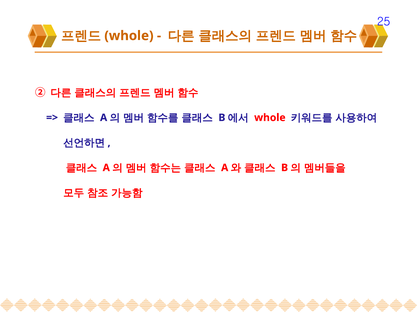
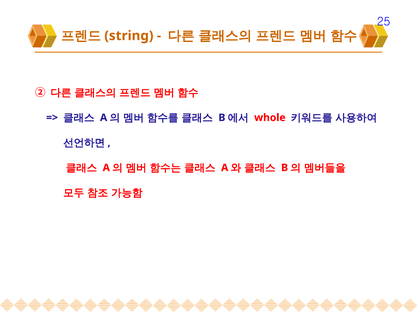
whole: whole -> string (129, 36)
